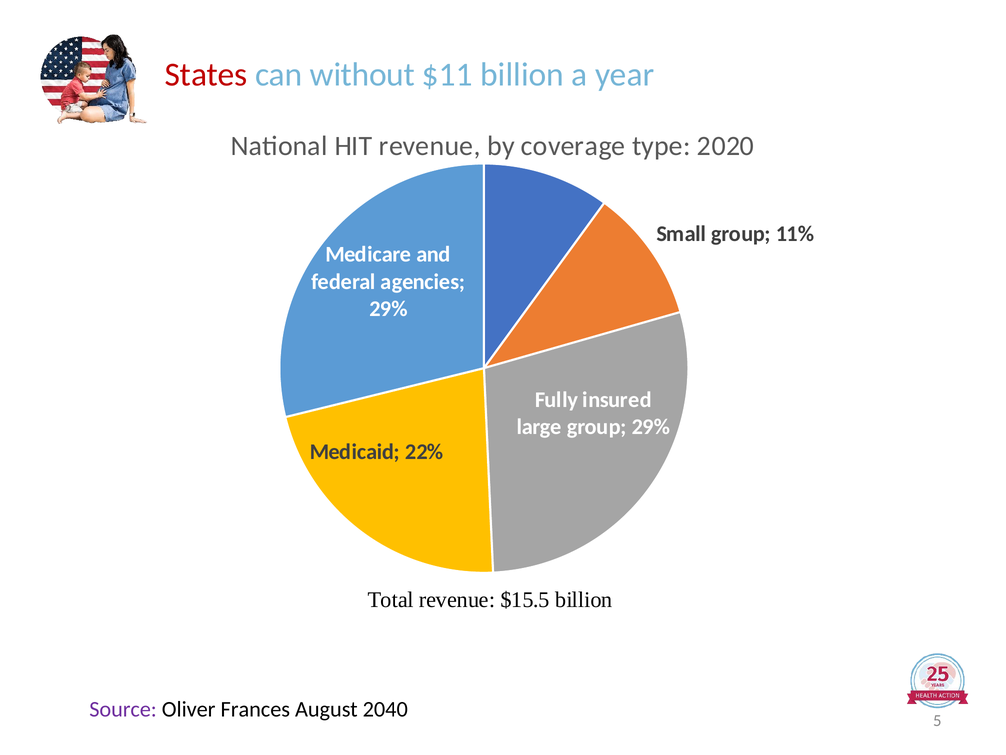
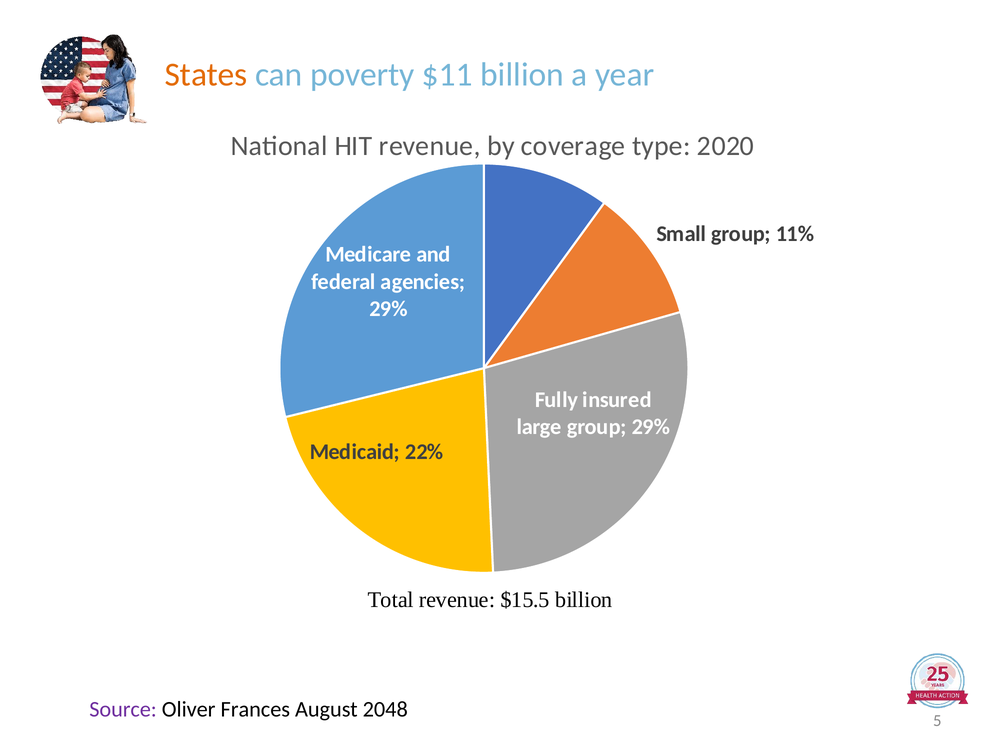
States colour: red -> orange (206, 74)
without: without -> poverty (362, 74)
2040: 2040 -> 2048 (385, 709)
